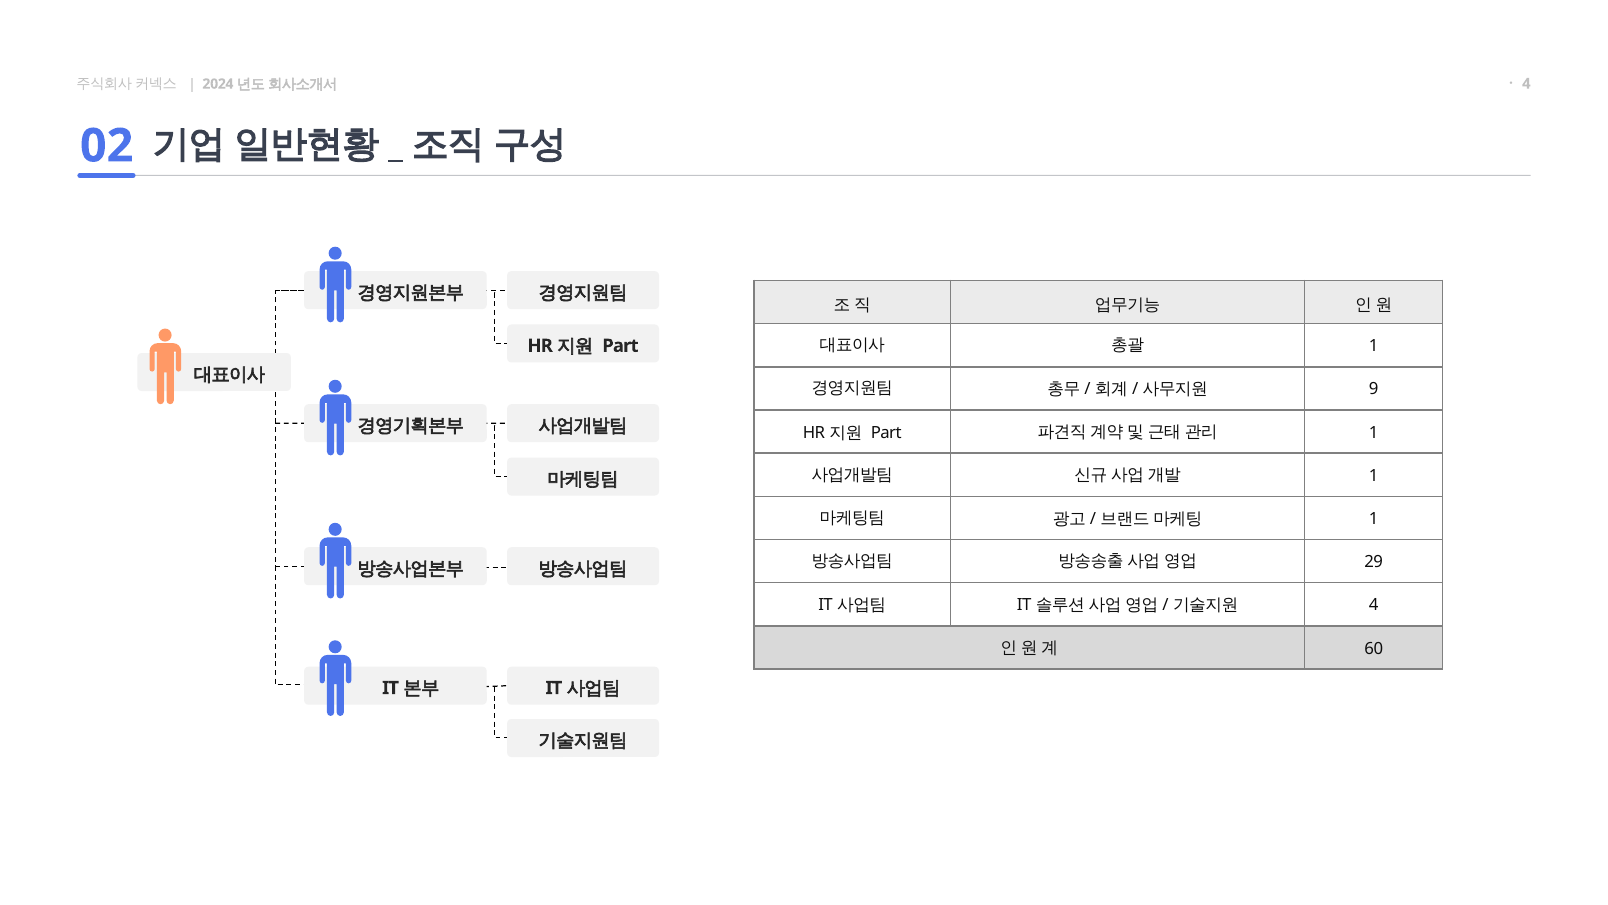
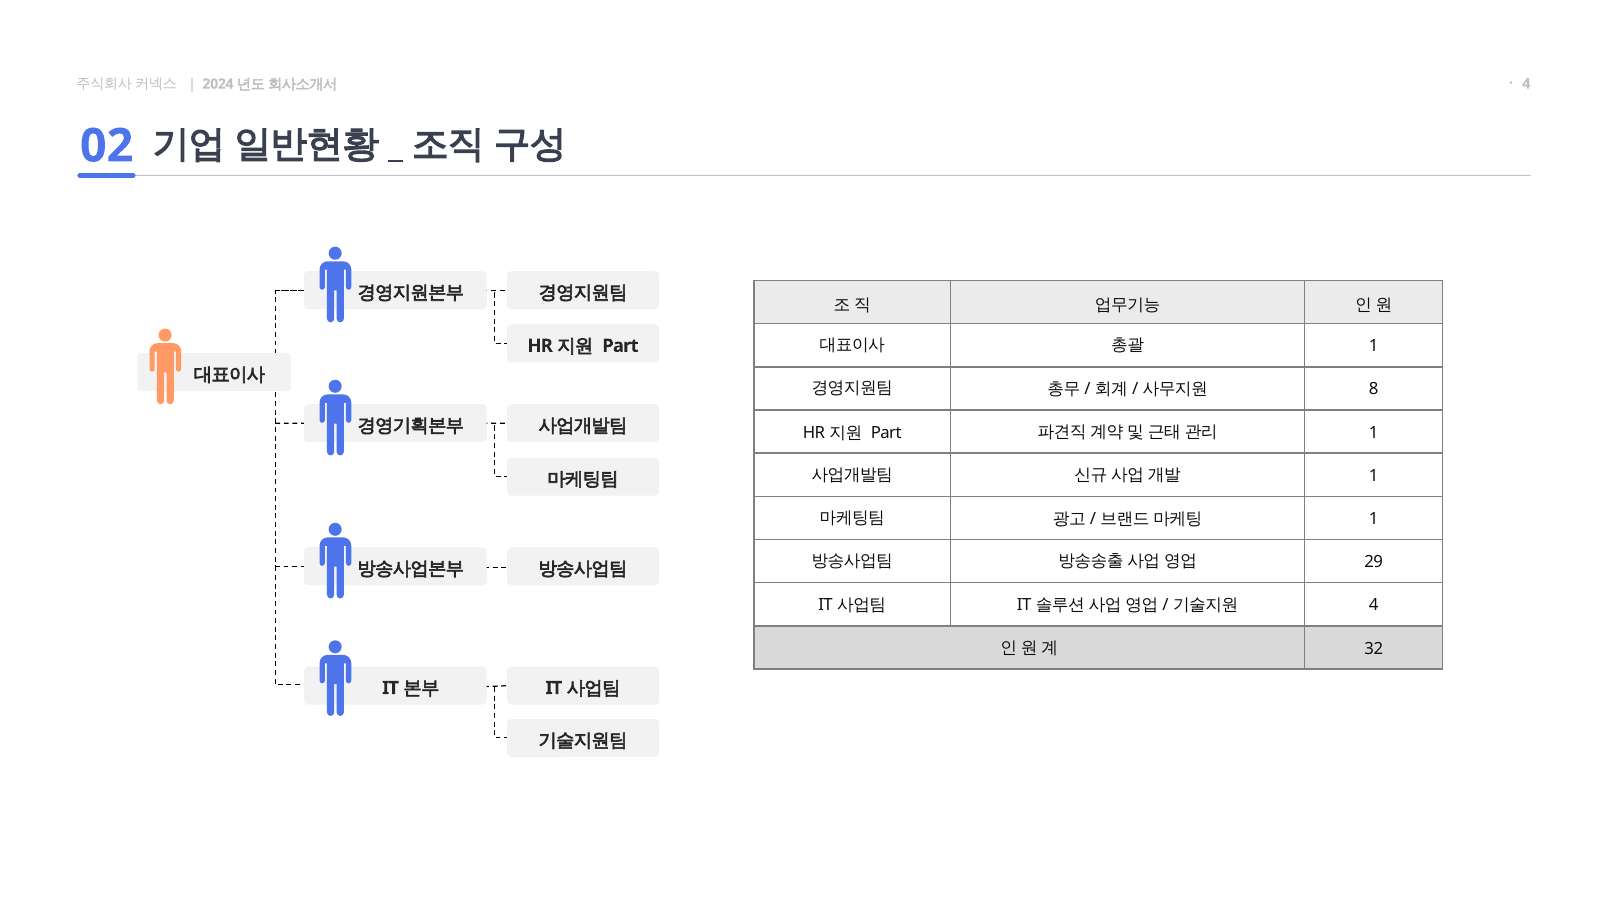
9: 9 -> 8 (1374, 389)
60: 60 -> 32 (1374, 648)
